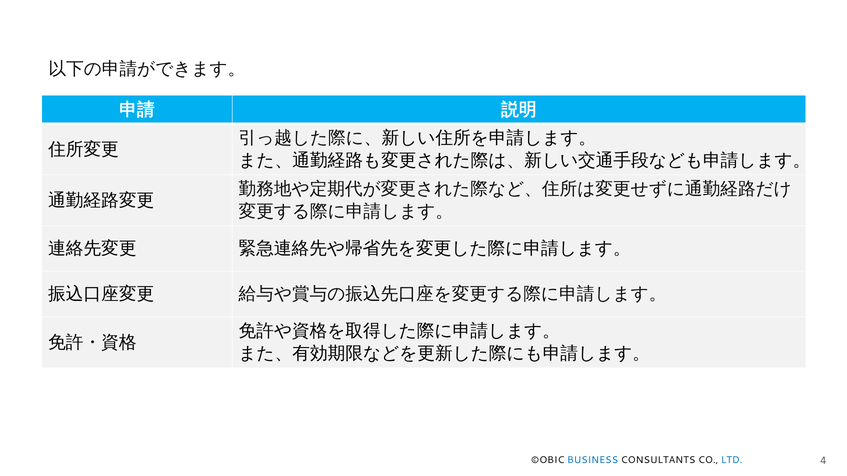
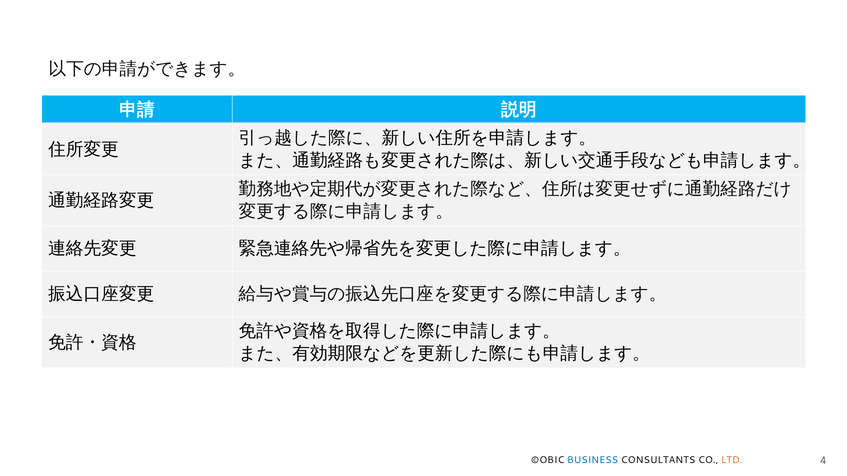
LTD colour: blue -> orange (732, 461)
